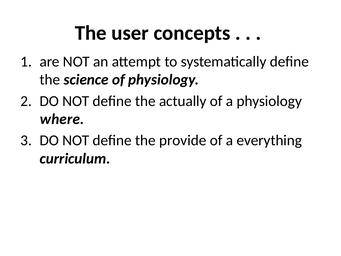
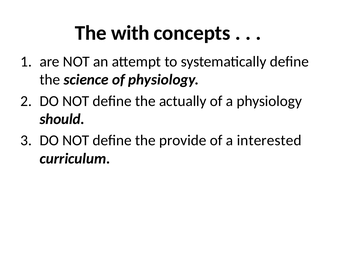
user: user -> with (130, 33)
where: where -> should (62, 119)
everything: everything -> interested (269, 140)
